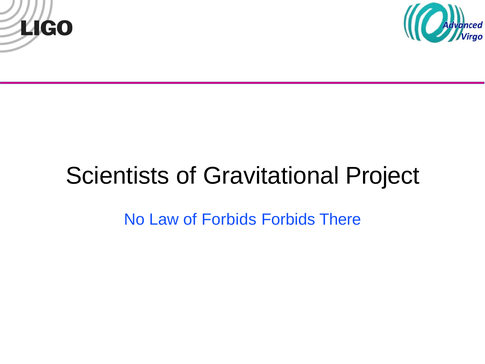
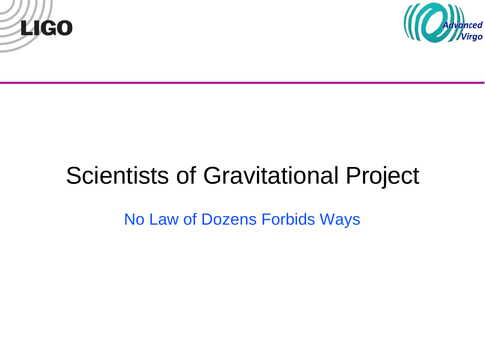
of Forbids: Forbids -> Dozens (229, 219)
There: There -> Ways (340, 219)
